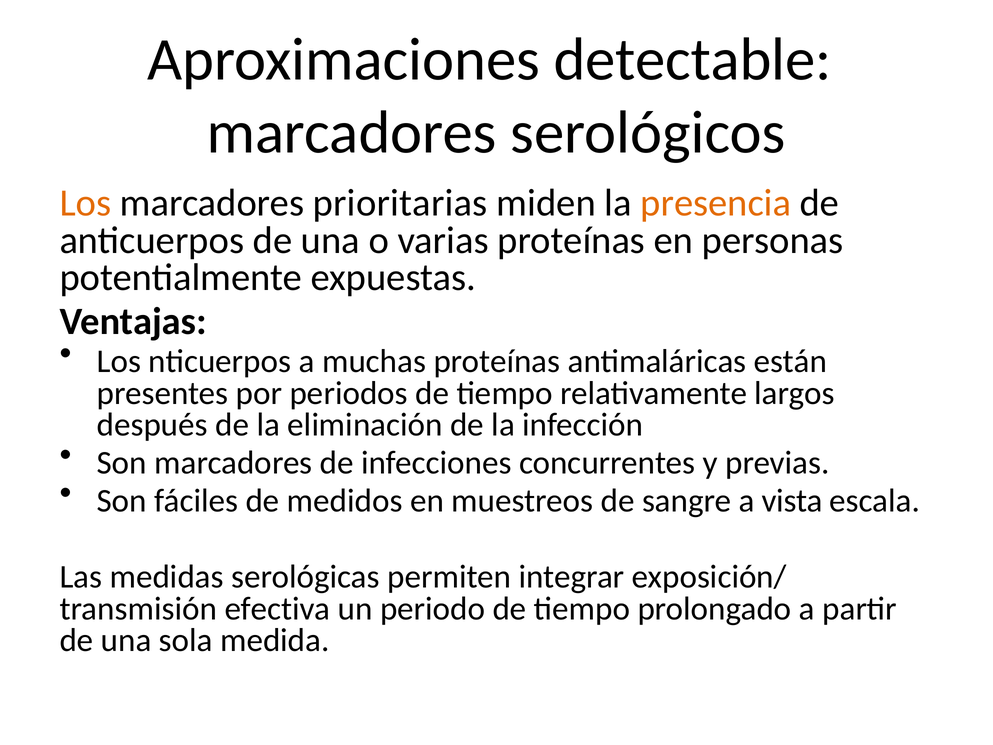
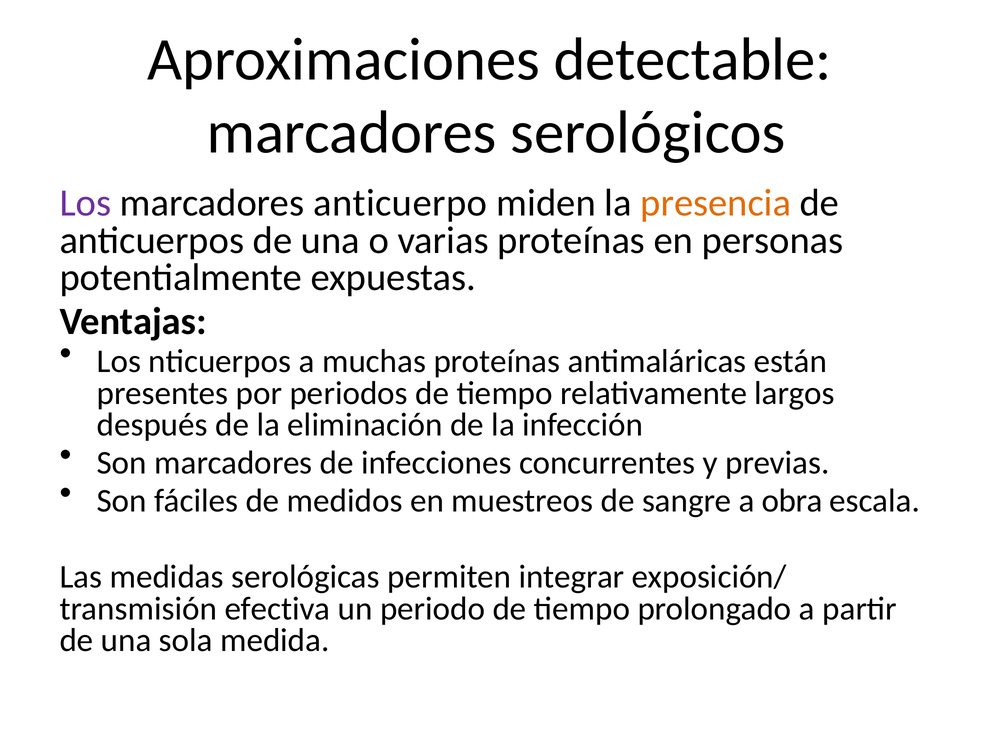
Los colour: orange -> purple (85, 203)
prioritarias: prioritarias -> anticuerpo (400, 203)
vista: vista -> obra (792, 501)
